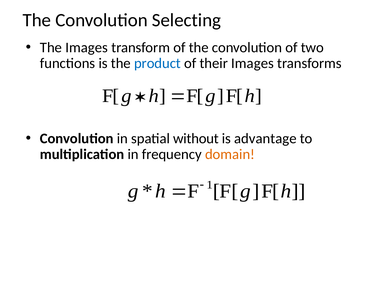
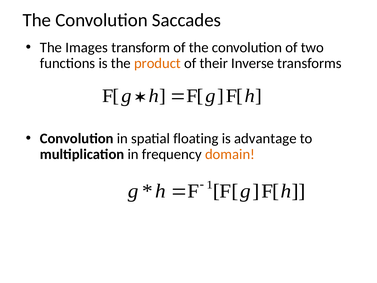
Selecting: Selecting -> Saccades (187, 20)
product colour: blue -> orange (157, 63)
their Images: Images -> Inverse (253, 63)
without: without -> floating (196, 138)
